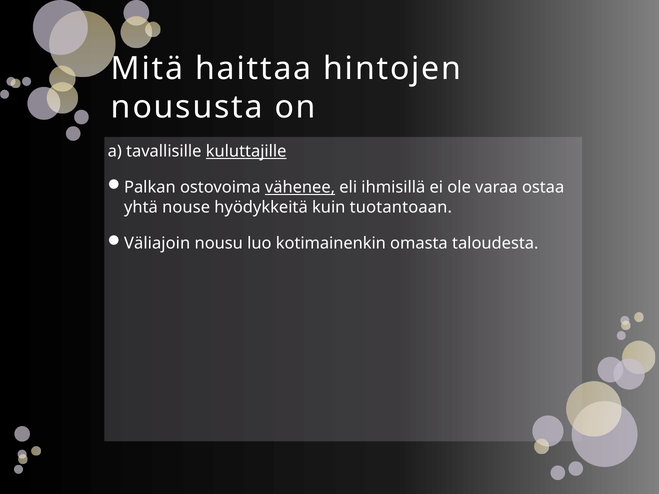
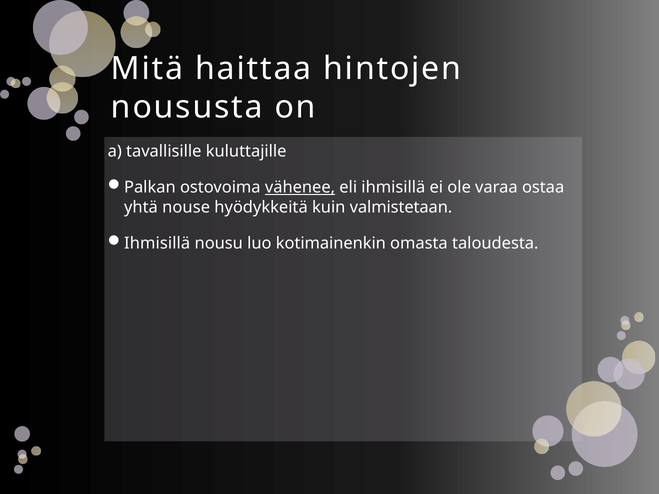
kuluttajille underline: present -> none (246, 151)
tuotantoaan: tuotantoaan -> valmistetaan (401, 207)
Väliajoin: Väliajoin -> Ihmisillä (157, 244)
